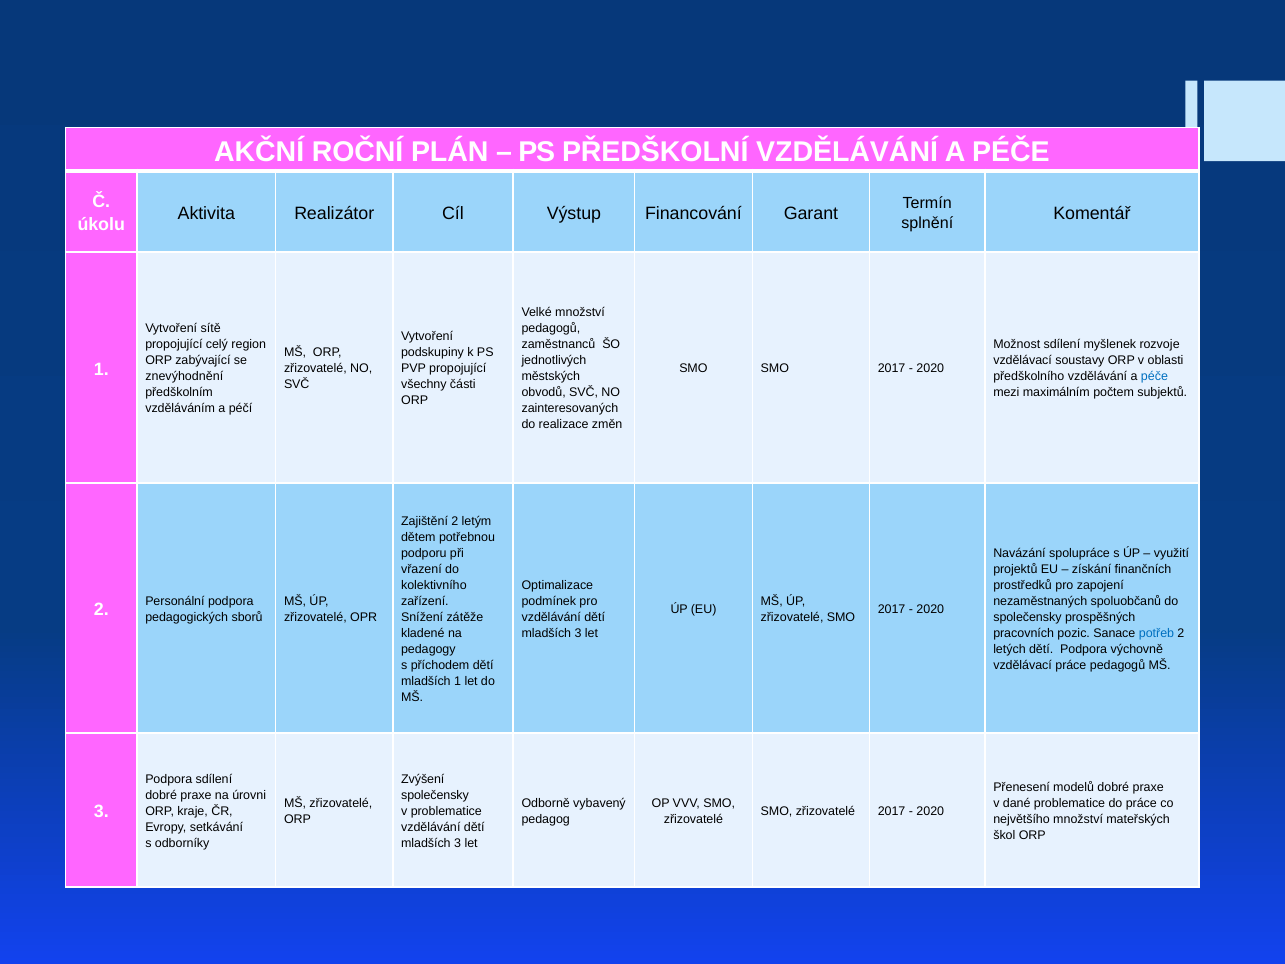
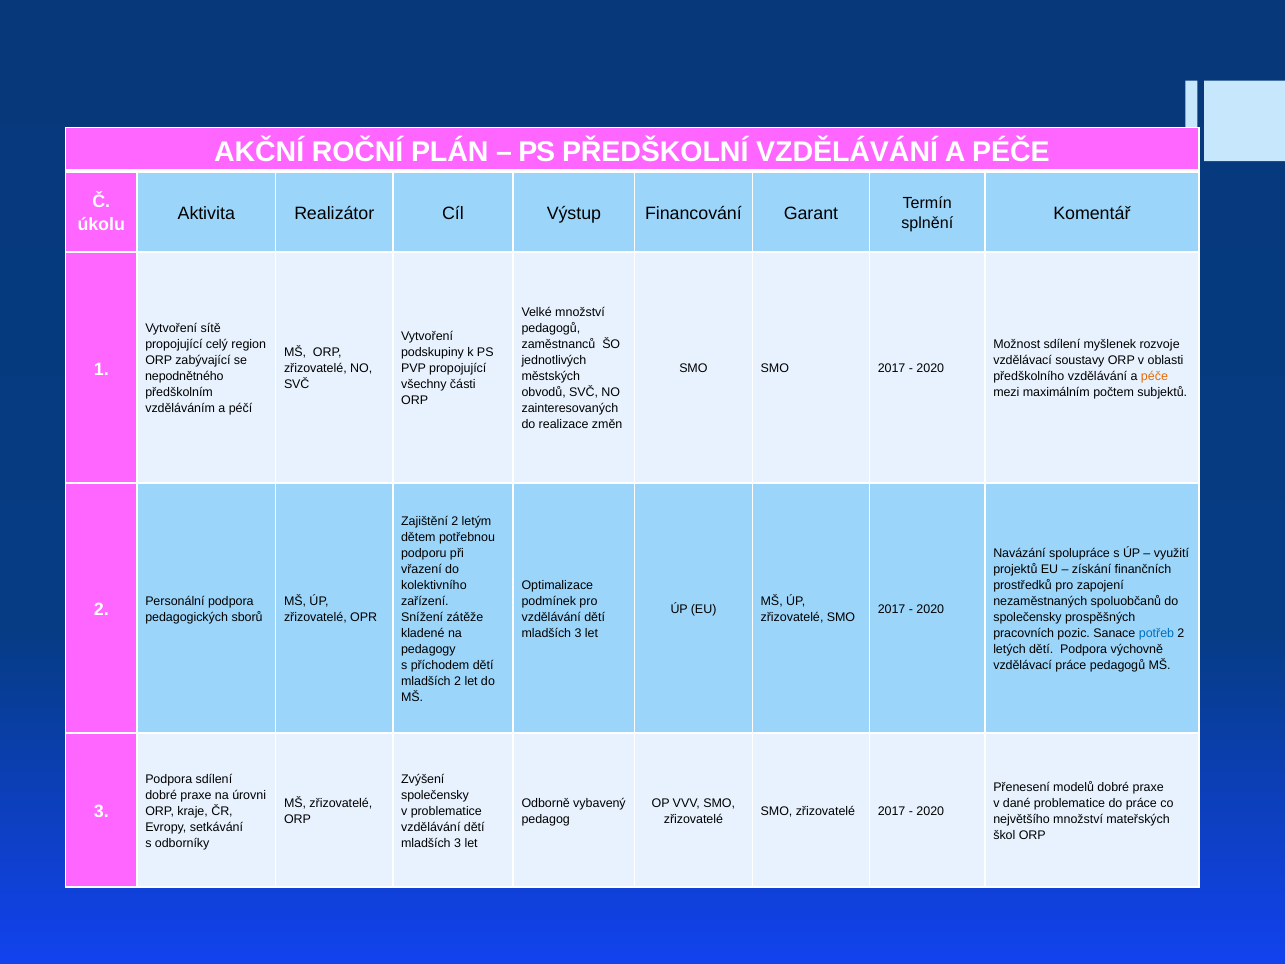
znevýhodnění: znevýhodnění -> nepodnětného (184, 377)
péče colour: blue -> orange (1154, 377)
mladších 1: 1 -> 2 (458, 681)
